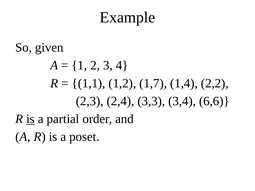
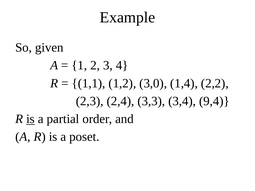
1,7: 1,7 -> 3,0 (153, 83)
6,6: 6,6 -> 9,4 (214, 101)
